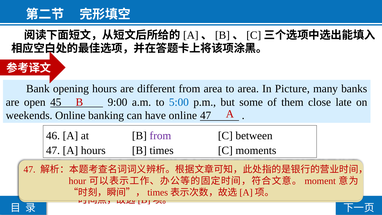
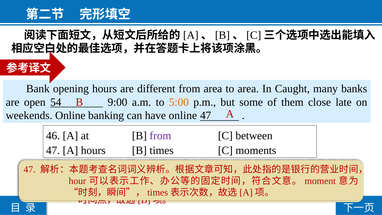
Picture: Picture -> Caught (292, 89)
45: 45 -> 54 (56, 102)
5:00 colour: blue -> orange (179, 102)
